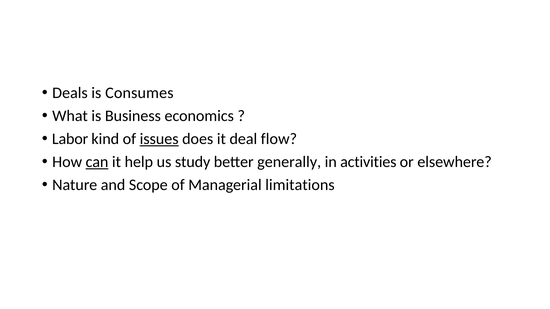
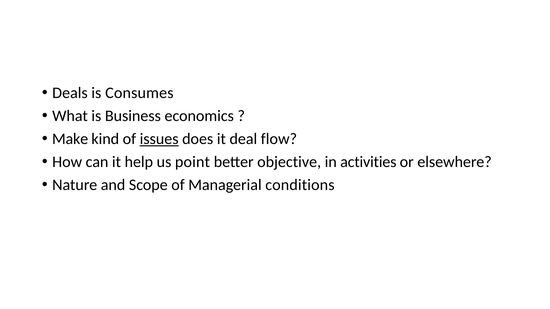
Labor: Labor -> Make (70, 139)
can underline: present -> none (97, 162)
study: study -> point (192, 162)
generally: generally -> objective (289, 162)
limitations: limitations -> conditions (300, 185)
